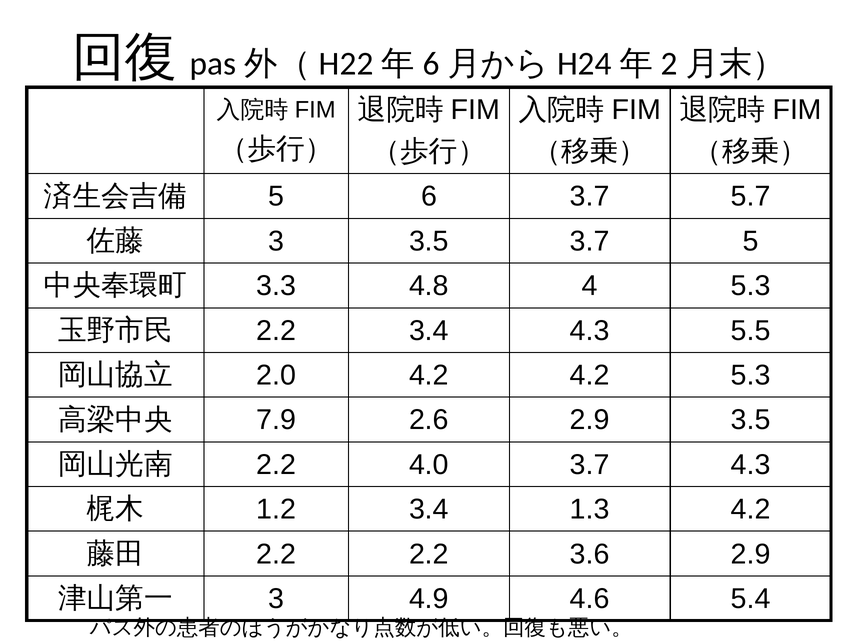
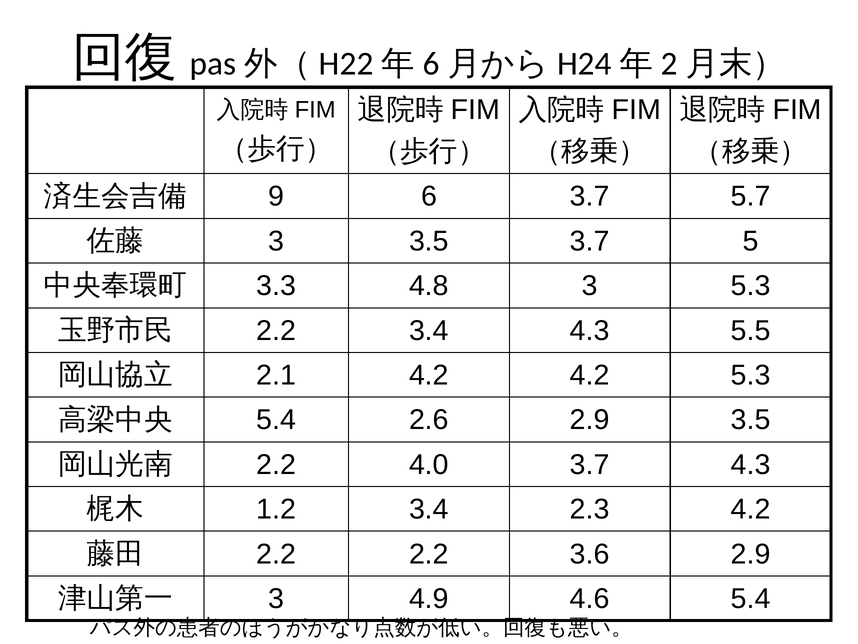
5: 5 -> 9 (276, 196)
4.8 4: 4 -> 3 (590, 286)
2.0: 2.0 -> 2.1 (276, 375)
7.9: 7.9 -> 5.4 (276, 420)
1.3: 1.3 -> 2.3 (590, 509)
